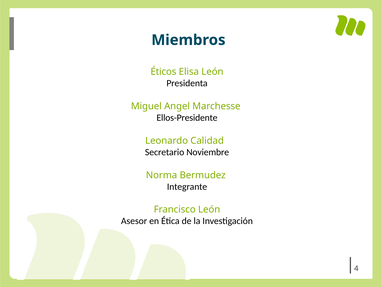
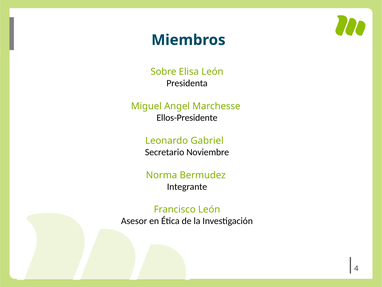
Éticos: Éticos -> Sobre (163, 72)
Calidad: Calidad -> Gabriel (207, 140)
